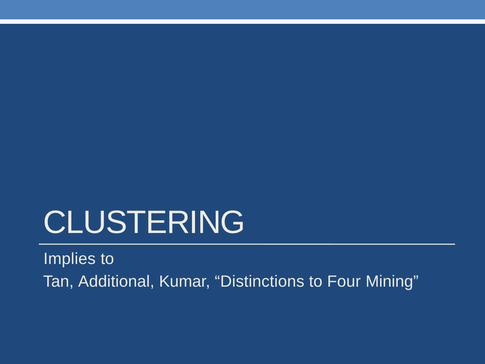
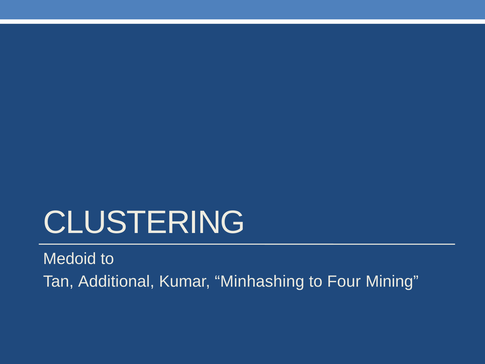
Implies: Implies -> Medoid (70, 259)
Distinctions: Distinctions -> Minhashing (260, 281)
